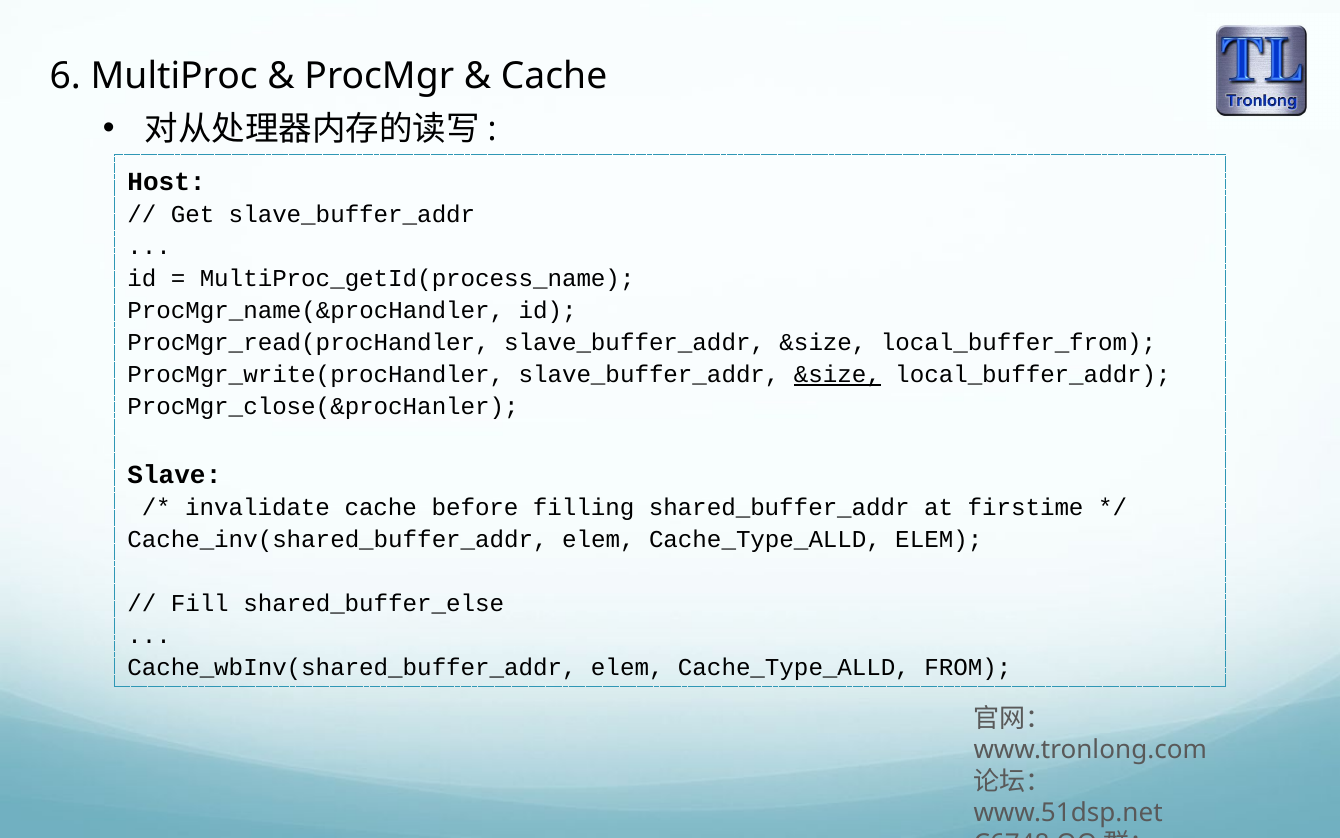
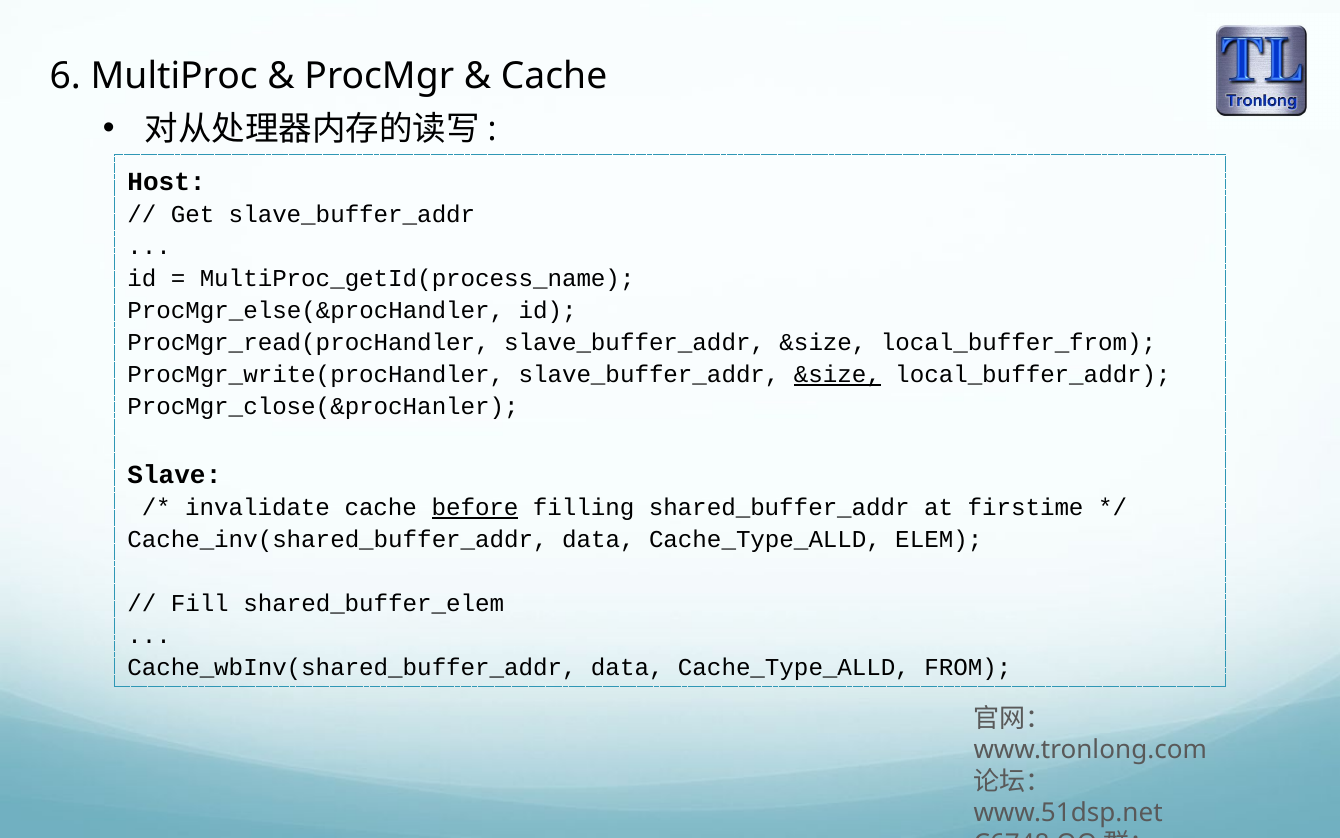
ProcMgr_name(&procHandler: ProcMgr_name(&procHandler -> ProcMgr_else(&procHandler (316, 310)
before underline: none -> present (475, 507)
Cache_inv(shared_buffer_addr elem: elem -> data (598, 539)
shared_buffer_else: shared_buffer_else -> shared_buffer_elem (374, 603)
Cache_wbInv(shared_buffer_addr elem: elem -> data (627, 667)
